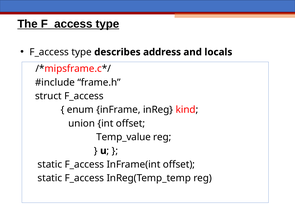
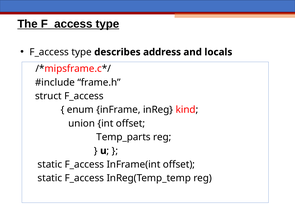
Temp_value: Temp_value -> Temp_parts (124, 137)
